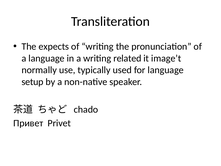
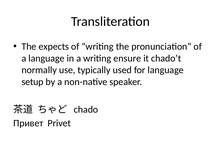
related: related -> ensure (127, 58)
image’t: image’t -> chado’t (166, 58)
